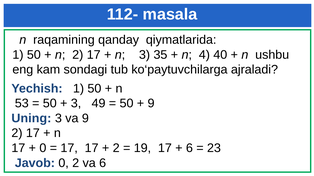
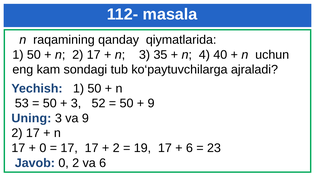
ushbu: ushbu -> uchun (272, 55)
49: 49 -> 52 (99, 104)
